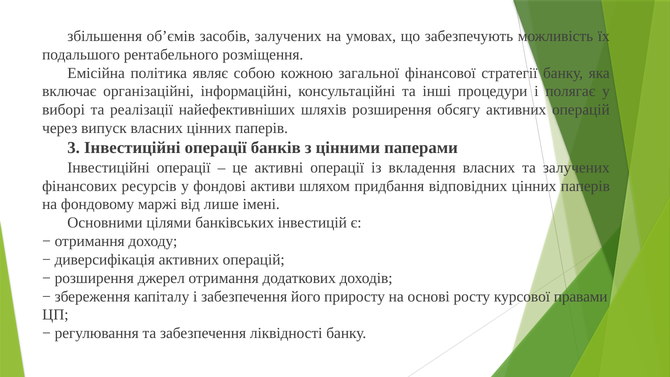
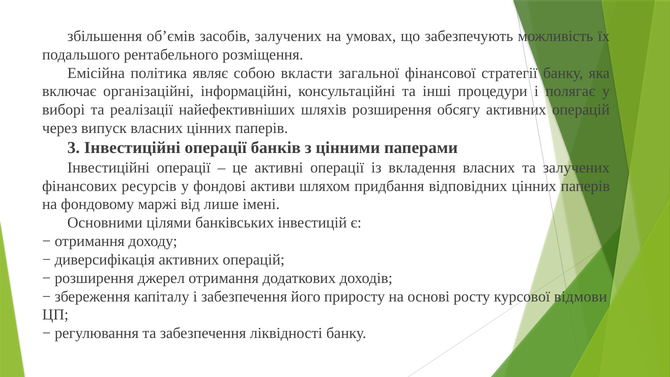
кожною: кожною -> вкласти (307, 73)
правами: правами -> відмови (581, 296)
